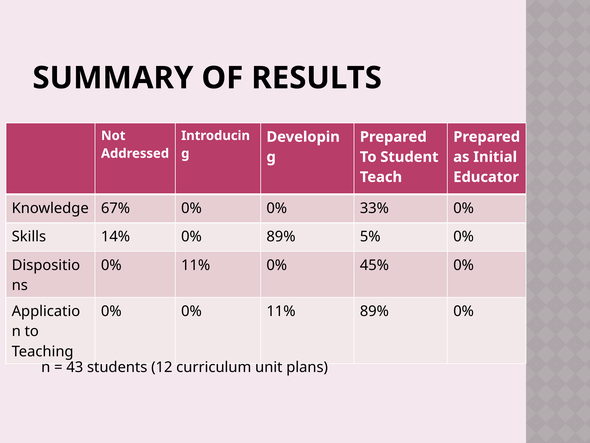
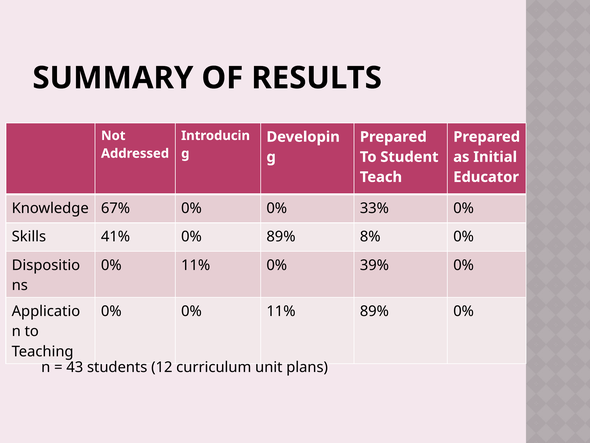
14%: 14% -> 41% (116, 236)
5%: 5% -> 8% (370, 236)
45%: 45% -> 39% (374, 265)
